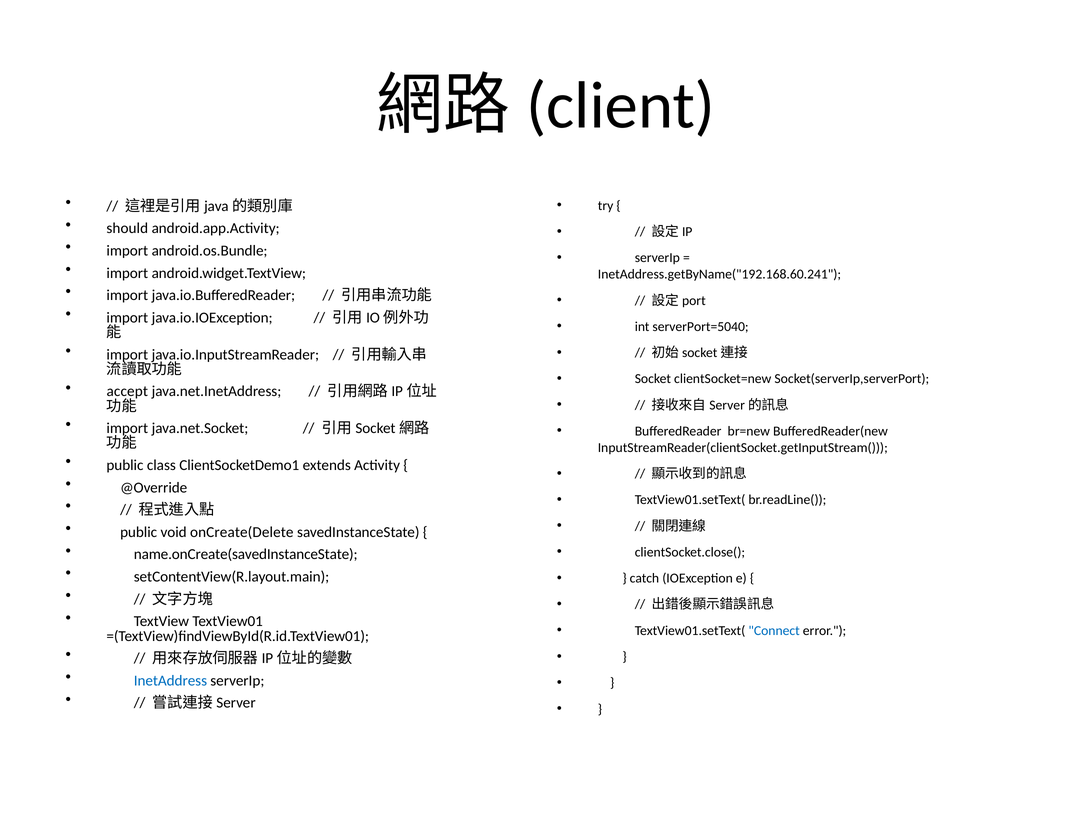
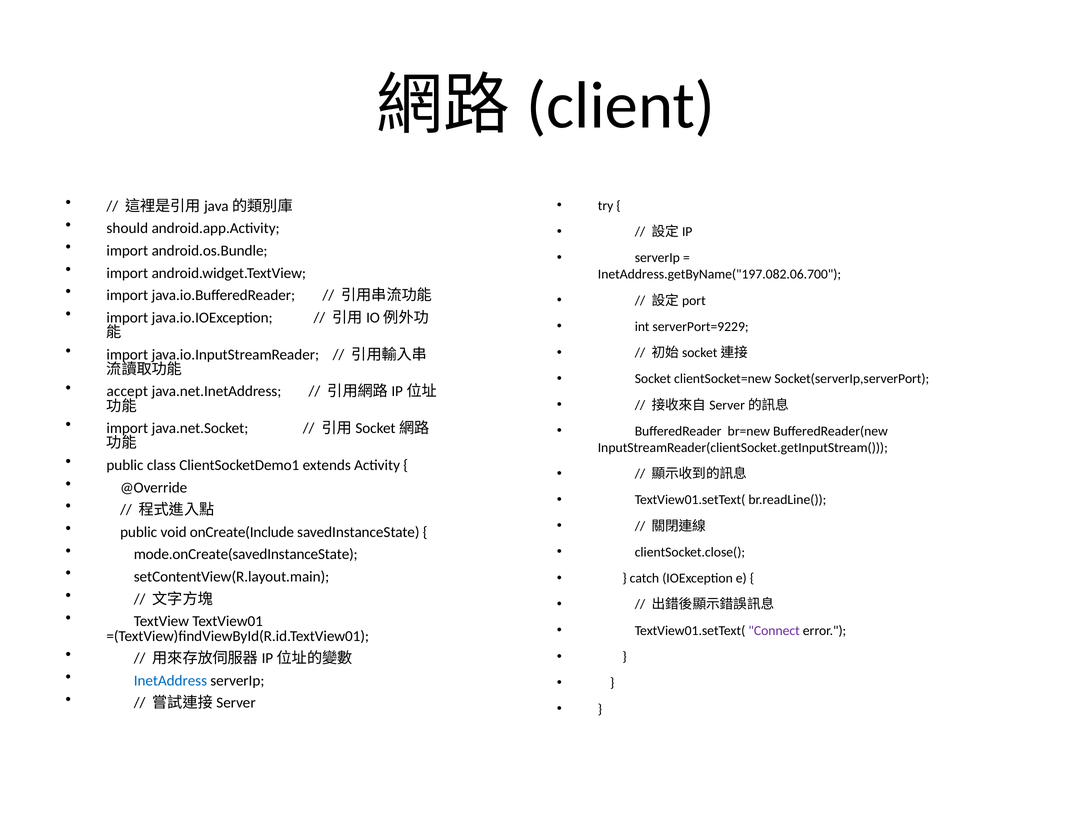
InetAddress.getByName("192.168.60.241: InetAddress.getByName("192.168.60.241 -> InetAddress.getByName("197.082.06.700 (719, 274)
serverPort=5040: serverPort=5040 -> serverPort=9229 (701, 327)
onCreate(Delete: onCreate(Delete -> onCreate(Include (242, 532)
name.onCreate(savedInstanceState: name.onCreate(savedInstanceState -> mode.onCreate(savedInstanceState (246, 554)
Connect colour: blue -> purple (774, 631)
